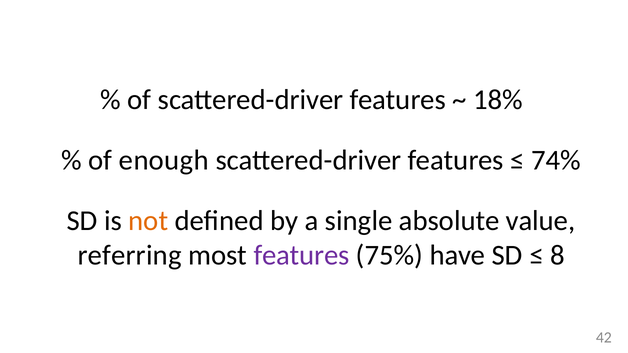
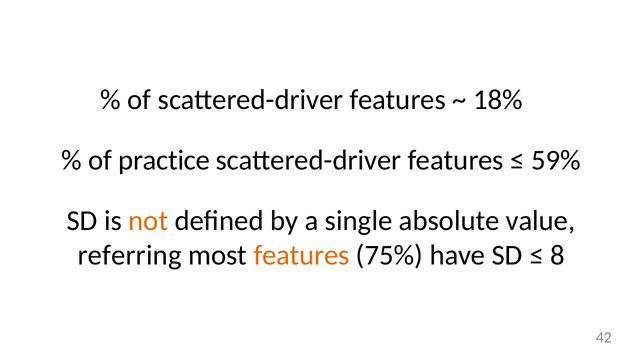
enough: enough -> practice (164, 160)
74%: 74% -> 59% (556, 160)
features colour: purple -> orange (302, 255)
